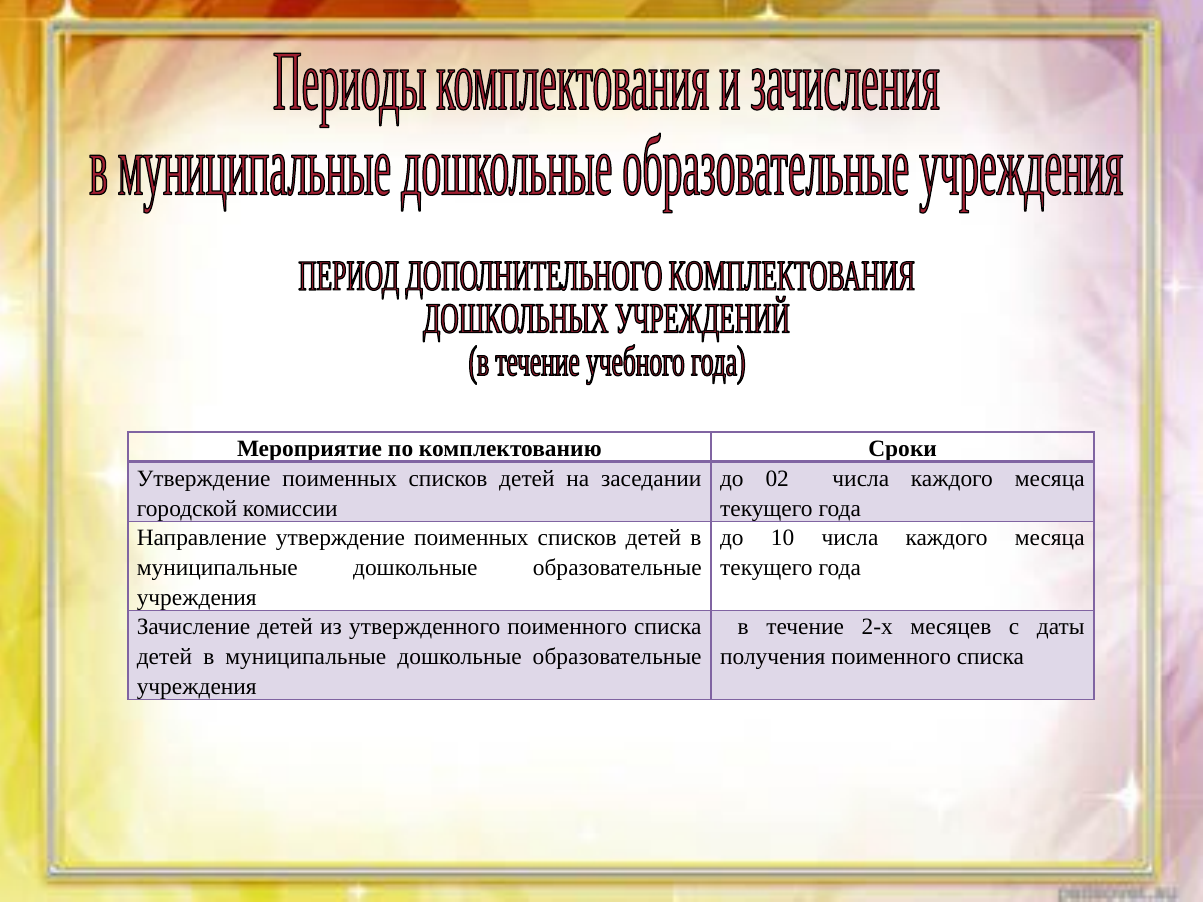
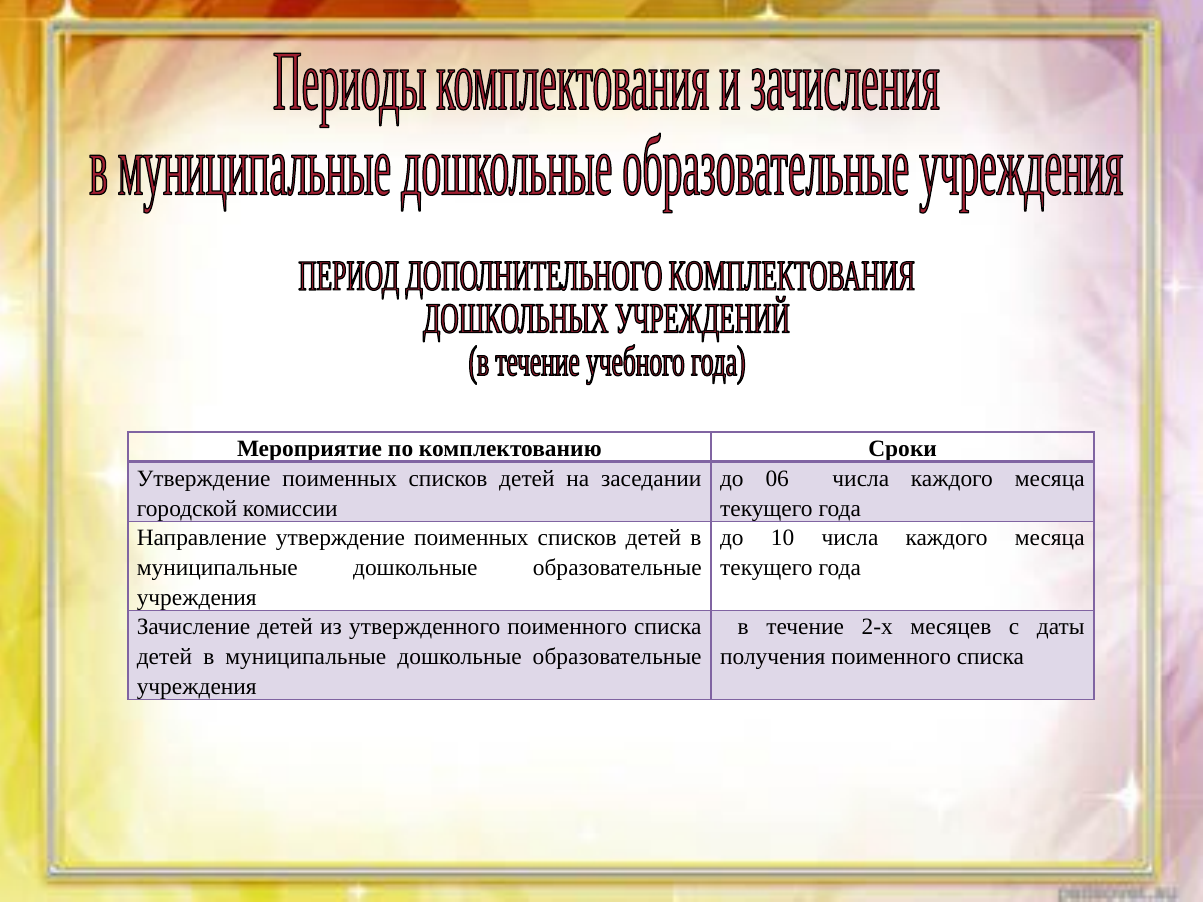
02: 02 -> 06 (777, 479)
